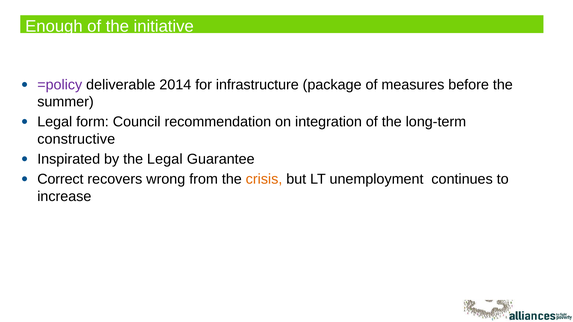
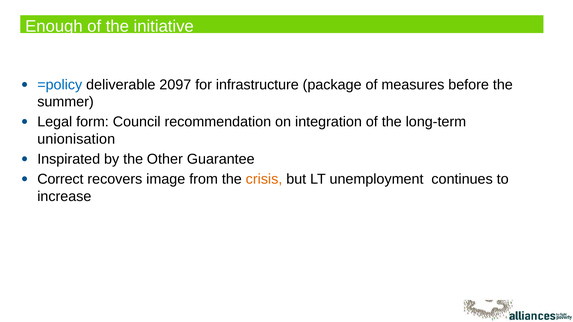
=policy colour: purple -> blue (60, 85)
2014: 2014 -> 2097 (175, 85)
constructive: constructive -> unionisation (76, 139)
the Legal: Legal -> Other (165, 159)
wrong: wrong -> image (166, 179)
